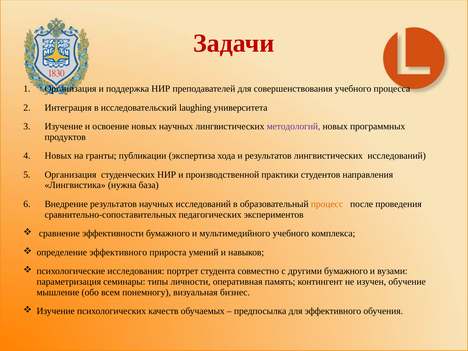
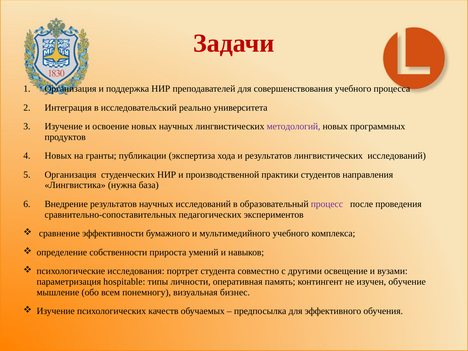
laughing: laughing -> реально (195, 108)
процесс colour: orange -> purple (327, 204)
определение эффективного: эффективного -> собственности (118, 252)
другими бумажного: бумажного -> освещение (346, 271)
семинары: семинары -> hospitable (124, 282)
